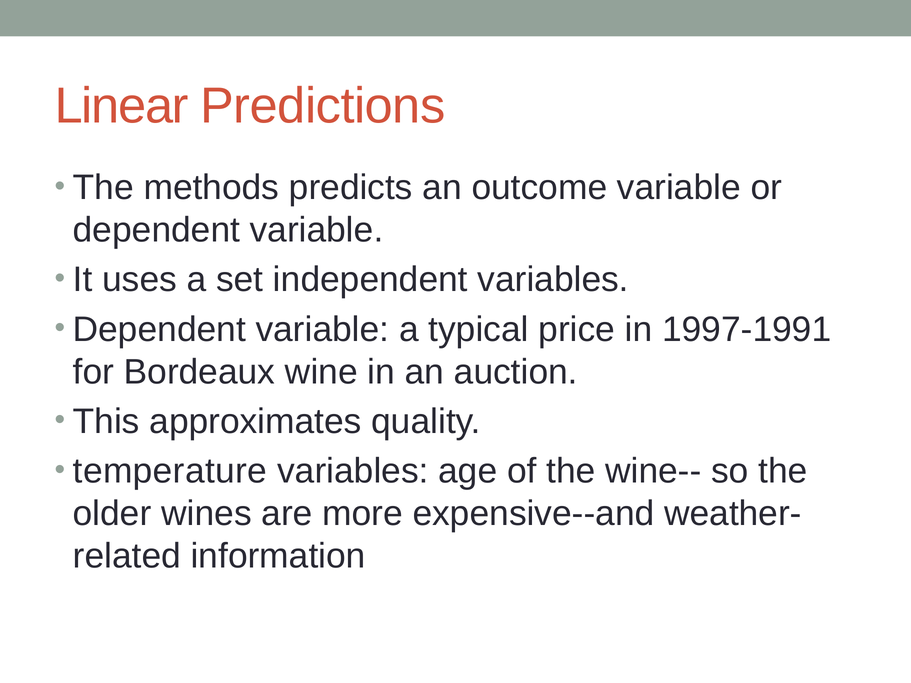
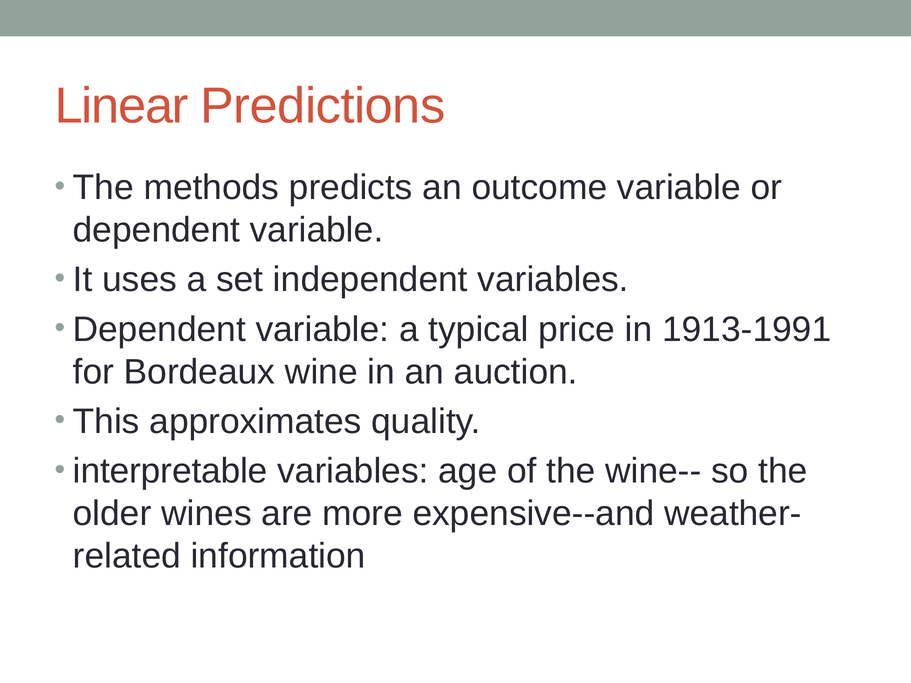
1997-1991: 1997-1991 -> 1913-1991 (747, 330)
temperature: temperature -> interpretable (170, 471)
